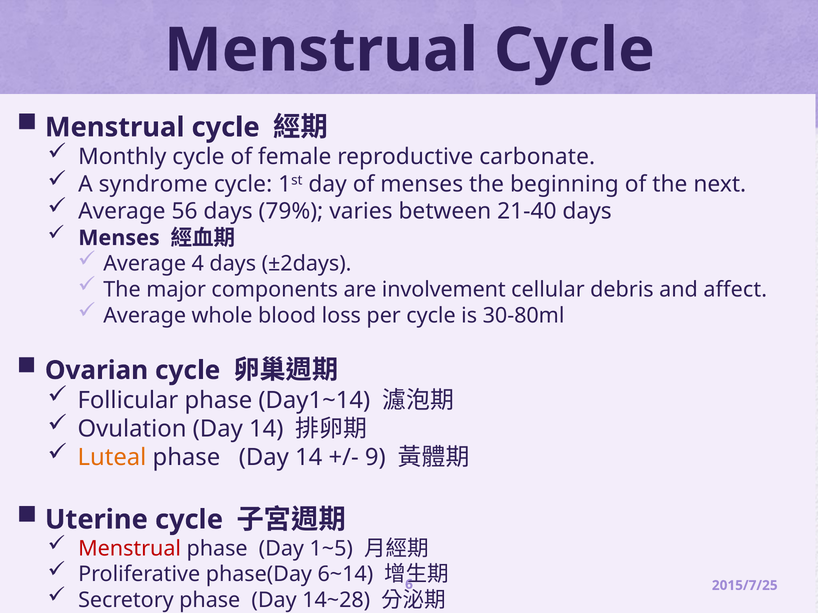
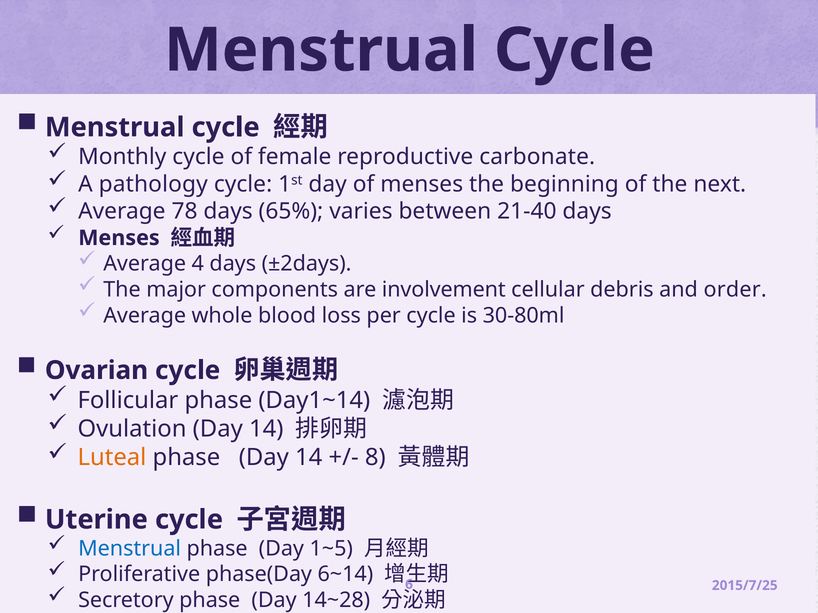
syndrome: syndrome -> pathology (153, 184)
56: 56 -> 78 (185, 212)
79%: 79% -> 65% (291, 212)
affect: affect -> order (735, 290)
9: 9 -> 8 (375, 458)
Menstrual colour: red -> blue (130, 549)
